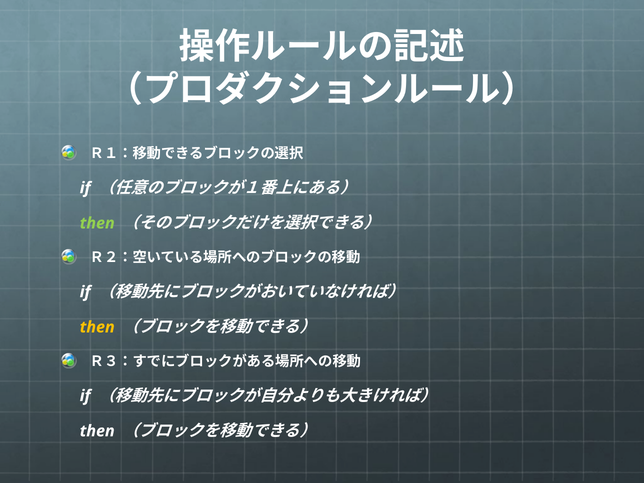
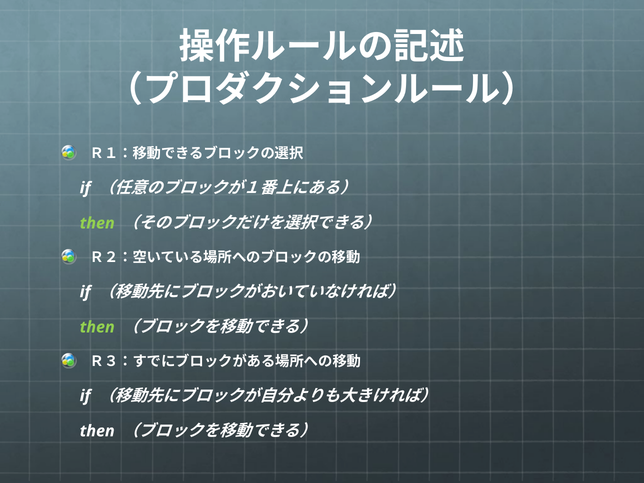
then colour: yellow -> light green (97, 327)
